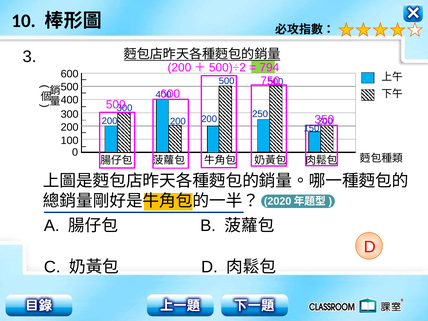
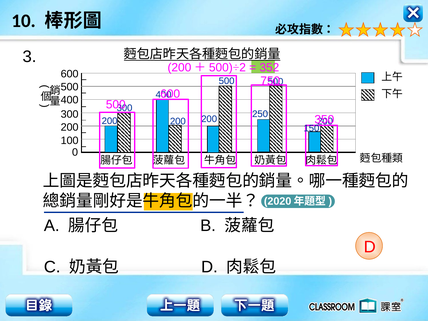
794: 794 -> 352 (269, 68)
